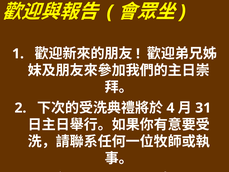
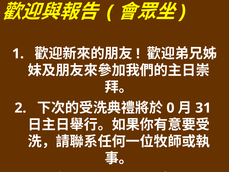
4: 4 -> 0 (170, 108)
